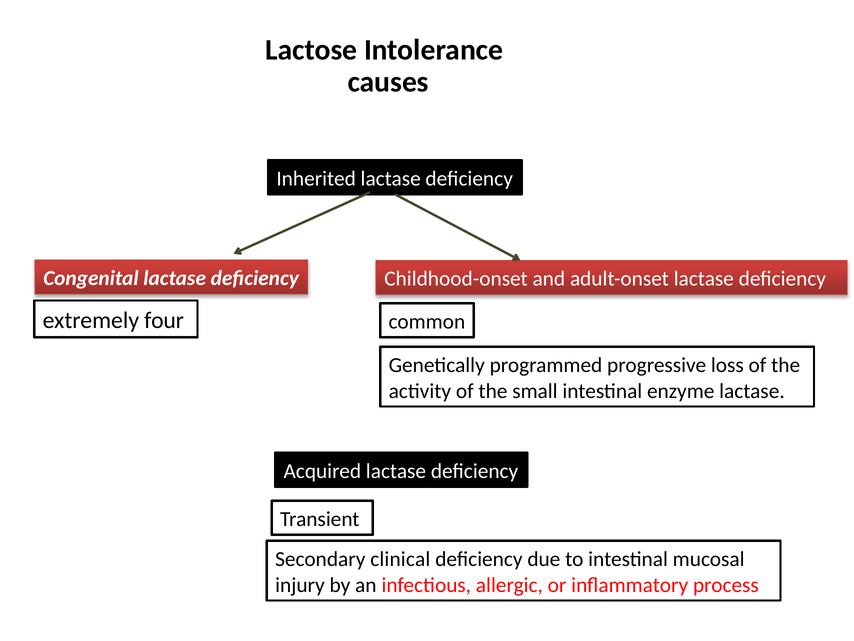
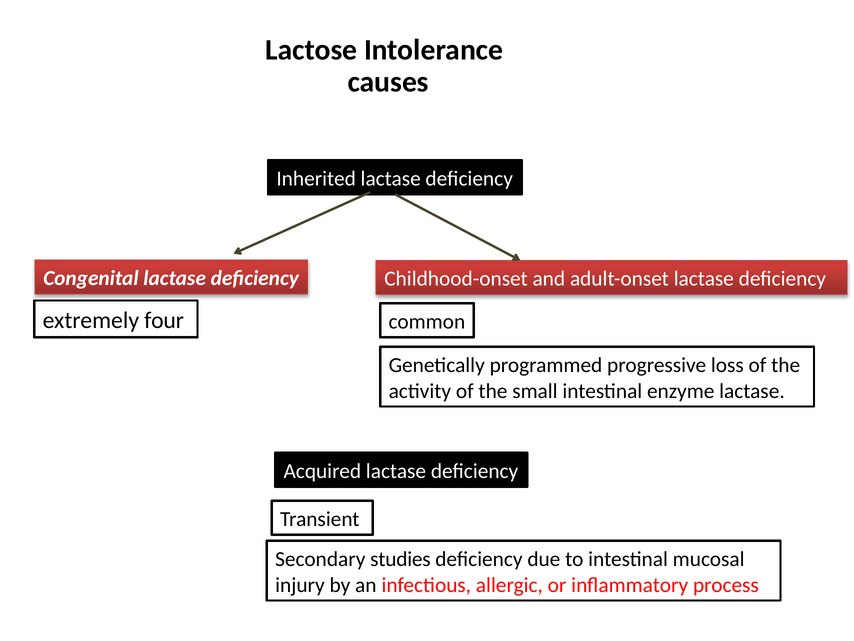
clinical: clinical -> studies (400, 559)
